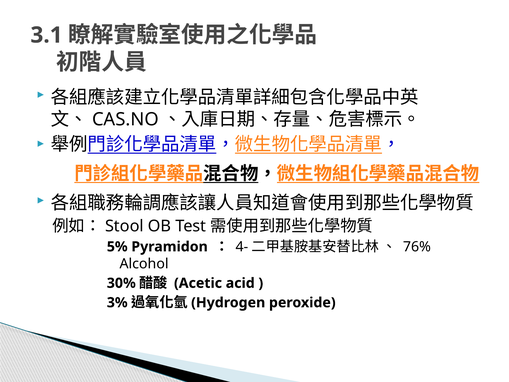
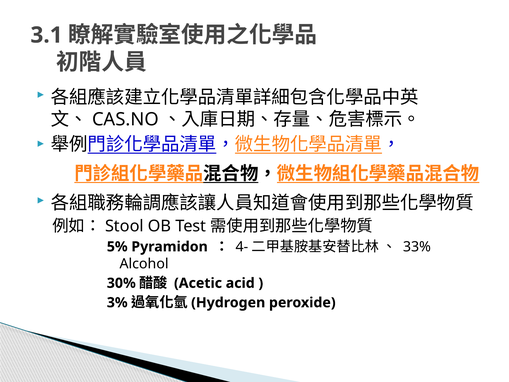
76%: 76% -> 33% (417, 247)
